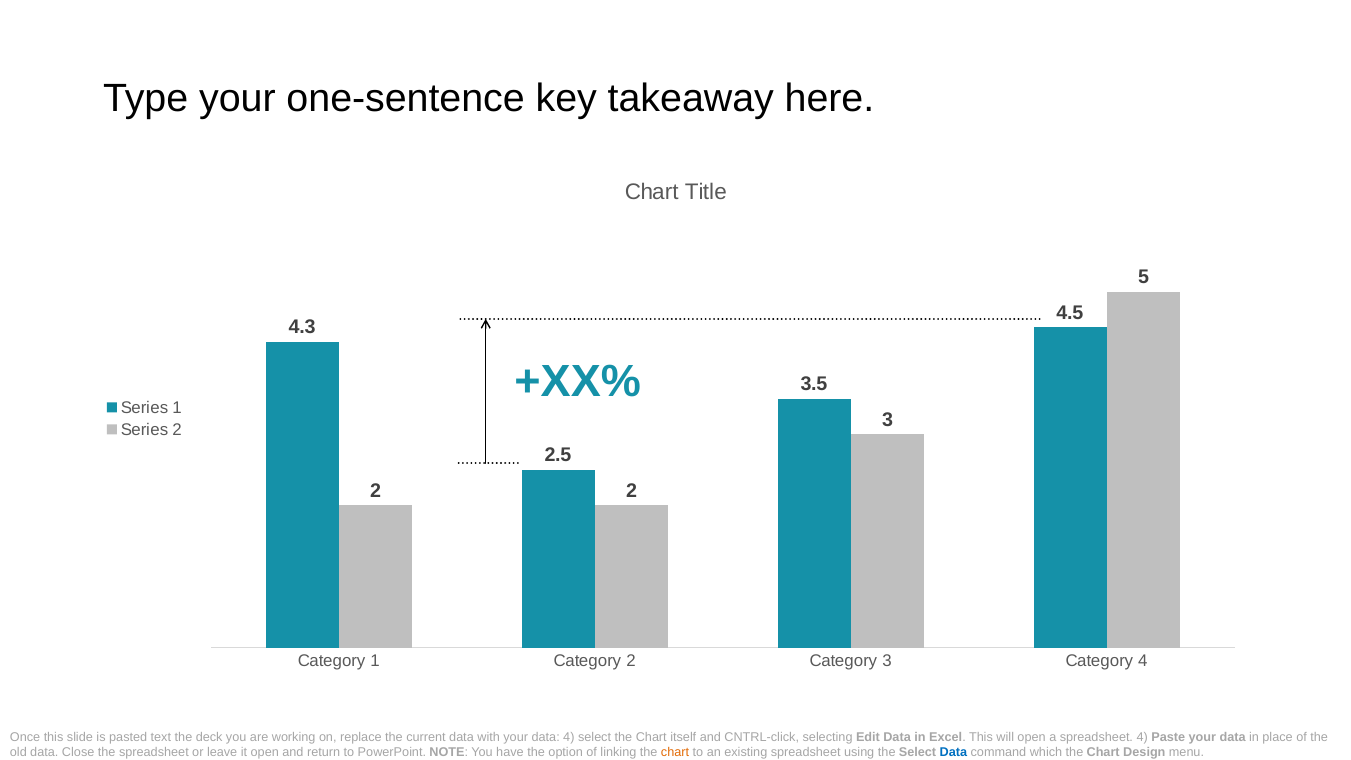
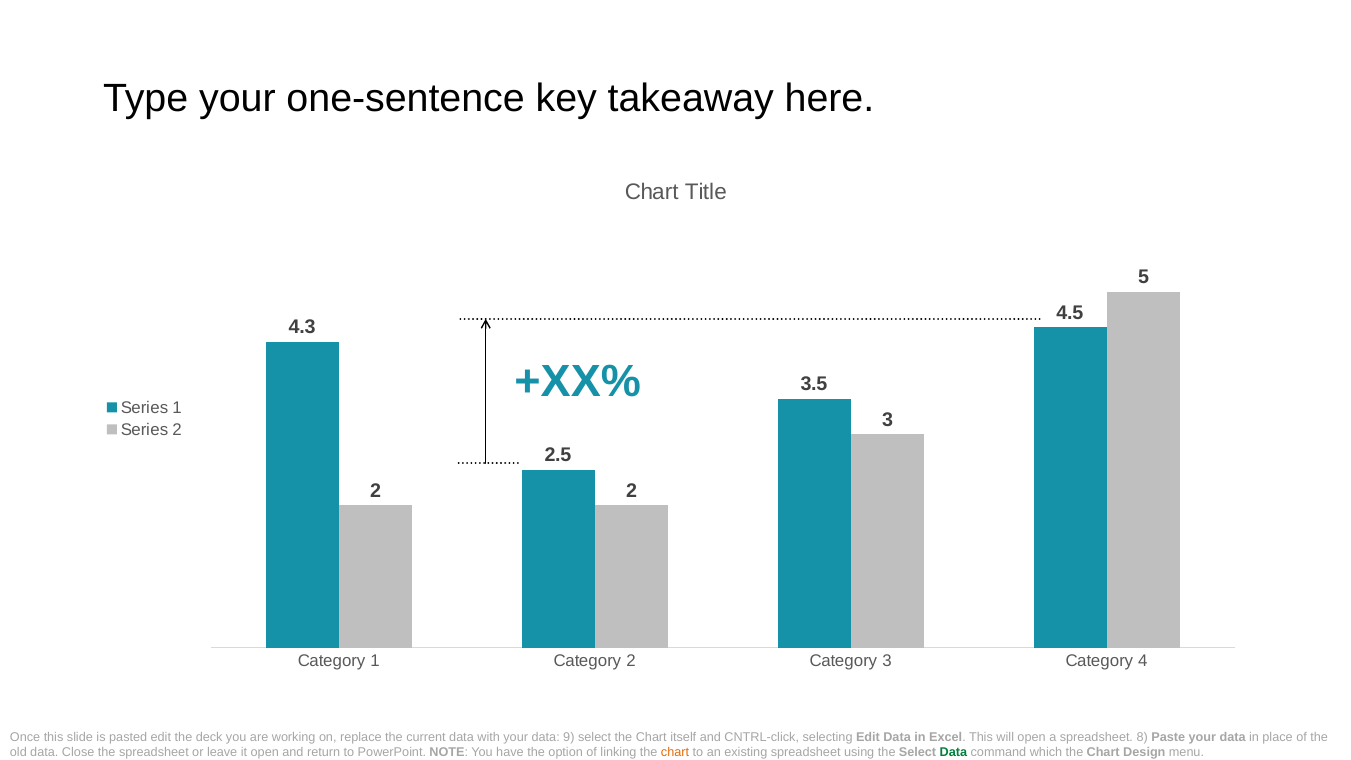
pasted text: text -> edit (161, 737)
data 4: 4 -> 9 (569, 737)
spreadsheet 4: 4 -> 8 (1142, 737)
Data colour: blue -> green (953, 753)
